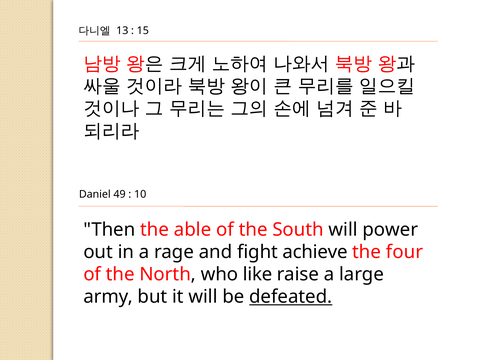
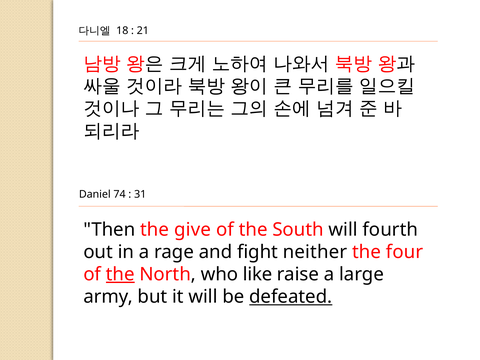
13: 13 -> 18 (122, 31)
15: 15 -> 21 (143, 31)
49: 49 -> 74 (120, 194)
10: 10 -> 31 (140, 194)
able: able -> give (193, 230)
power: power -> fourth (390, 230)
achieve: achieve -> neither (315, 252)
the underline: none -> present (120, 274)
